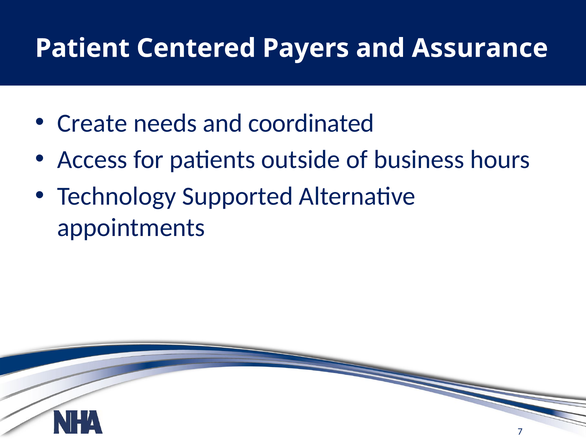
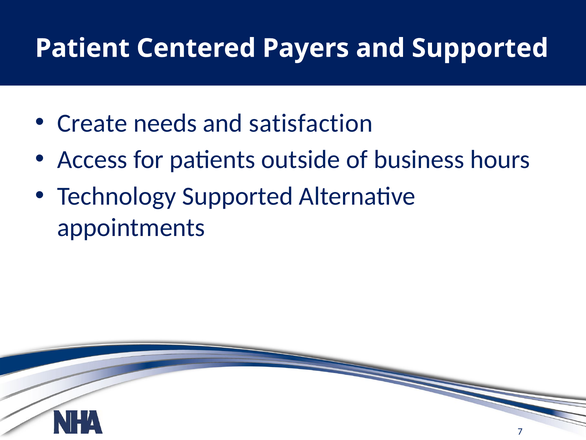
and Assurance: Assurance -> Supported (480, 48)
coordinated: coordinated -> satisfaction (311, 123)
